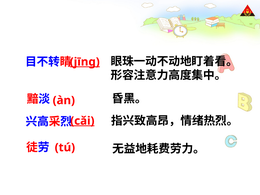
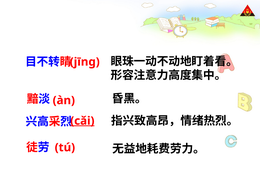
jīng underline: present -> none (85, 62)
